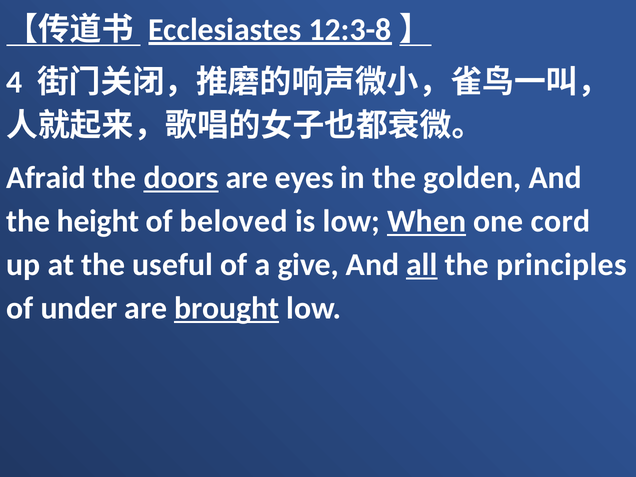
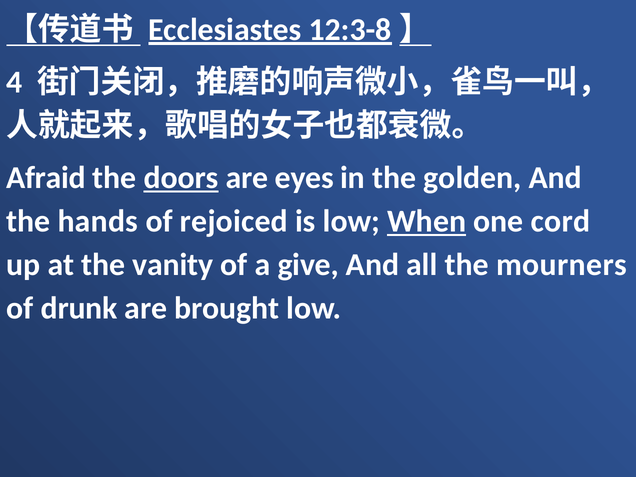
height: height -> hands (98, 221)
beloved: beloved -> rejoiced (234, 221)
useful: useful -> vanity (173, 265)
all underline: present -> none (422, 265)
principles: principles -> mourners (562, 265)
under: under -> drunk (79, 308)
brought underline: present -> none (227, 308)
